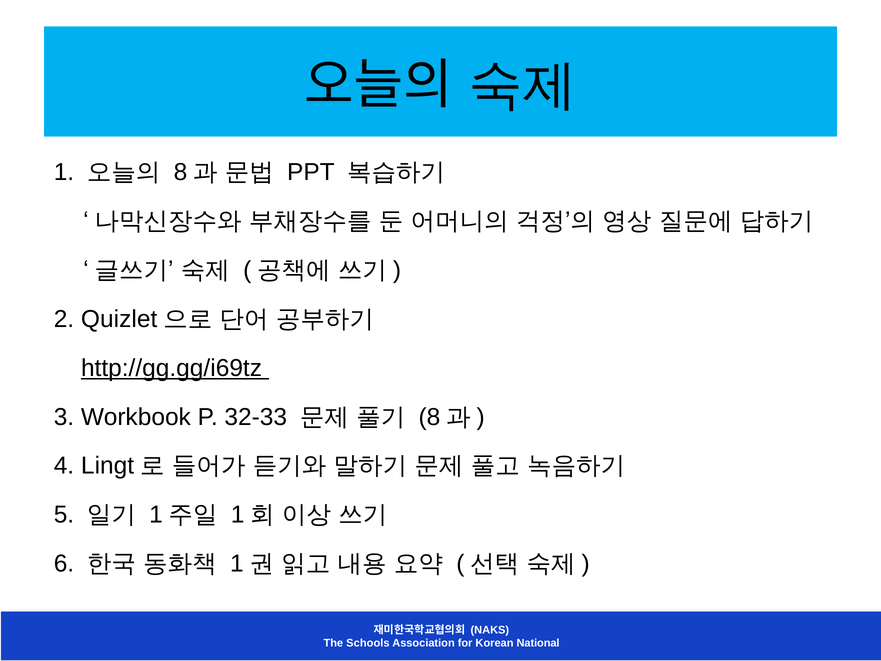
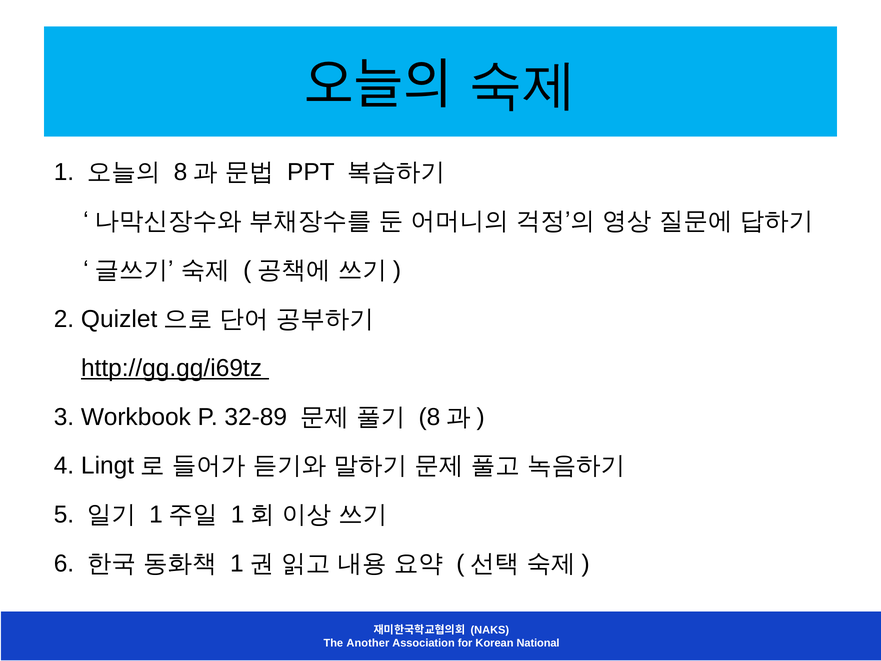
32-33: 32-33 -> 32-89 (256, 417)
Schools: Schools -> Another (368, 643)
